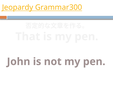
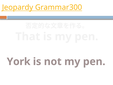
John: John -> York (19, 61)
